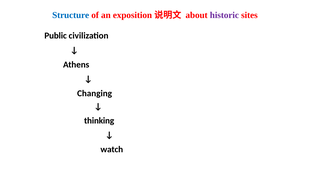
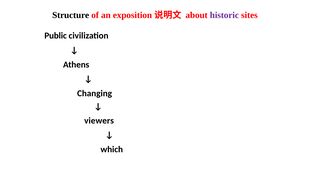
Structure colour: blue -> black (71, 15)
thinking: thinking -> viewers (99, 121)
watch: watch -> which (112, 150)
